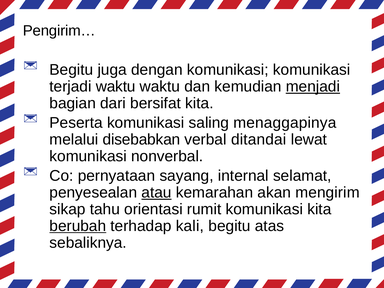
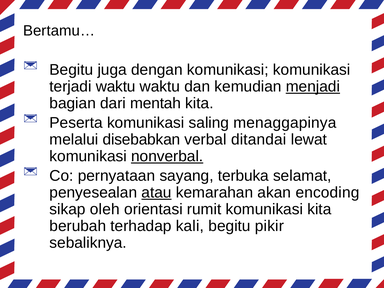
Pengirim…: Pengirim… -> Bertamu… (59, 31)
bersifat: bersifat -> mentah (156, 103)
nonverbal underline: none -> present (167, 156)
internal: internal -> terbuka (243, 176)
mengirim: mengirim -> encoding (327, 193)
tahu: tahu -> oleh (105, 209)
berubah underline: present -> none (78, 226)
atas: atas -> pikir (269, 226)
